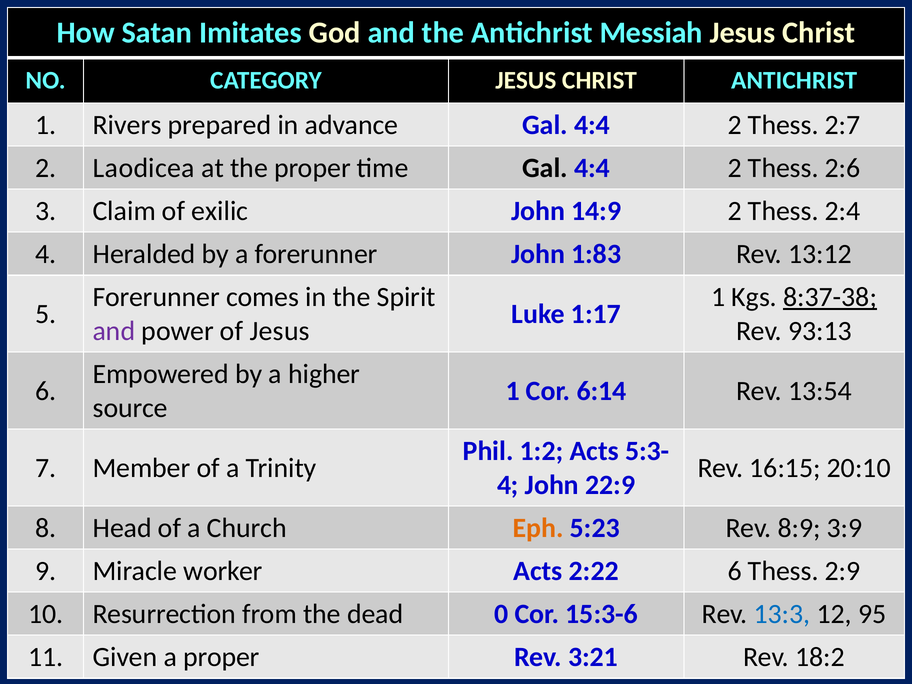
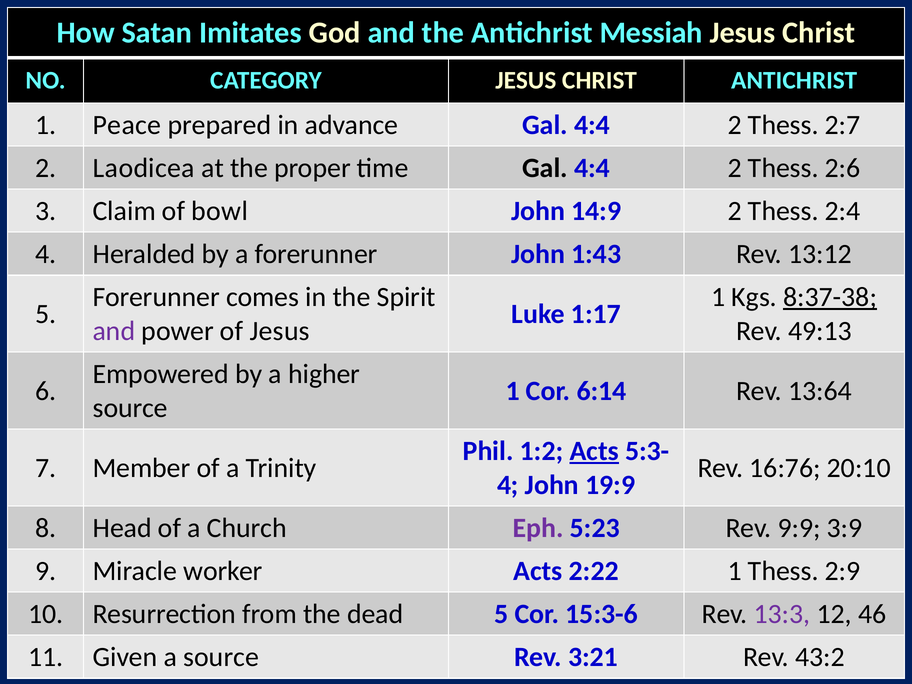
Rivers: Rivers -> Peace (127, 125)
exilic: exilic -> bowl (220, 211)
1:83: 1:83 -> 1:43 (596, 254)
93:13: 93:13 -> 49:13 (820, 331)
13:54: 13:54 -> 13:64 (820, 391)
Acts underline: none -> present (594, 451)
16:15: 16:15 -> 16:76 (785, 468)
22:9: 22:9 -> 19:9 (610, 485)
Eph colour: orange -> purple (538, 528)
8:9: 8:9 -> 9:9 (799, 528)
2:22 6: 6 -> 1 (735, 571)
dead 0: 0 -> 5 (501, 614)
13:3 colour: blue -> purple (782, 614)
95: 95 -> 46 (872, 614)
a proper: proper -> source (221, 657)
18:2: 18:2 -> 43:2 (820, 657)
